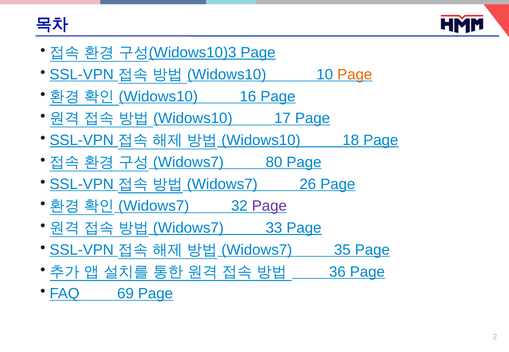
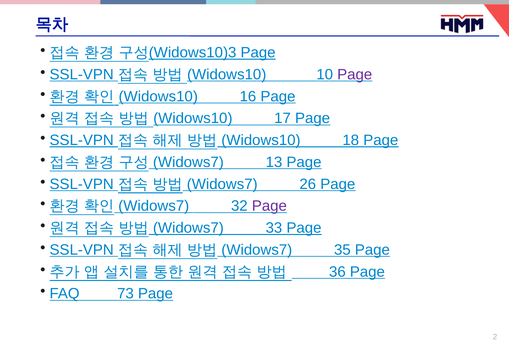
Page colour: orange -> purple (355, 75)
80: 80 -> 13 (274, 162)
69: 69 -> 73 (125, 294)
